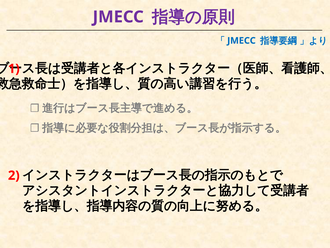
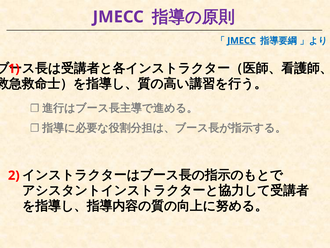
JMECC underline: none -> present (241, 41)
